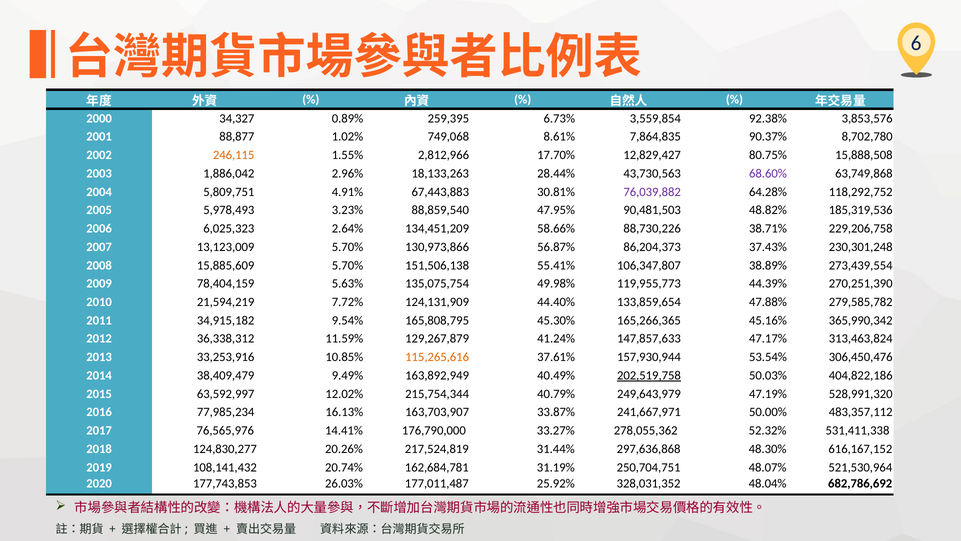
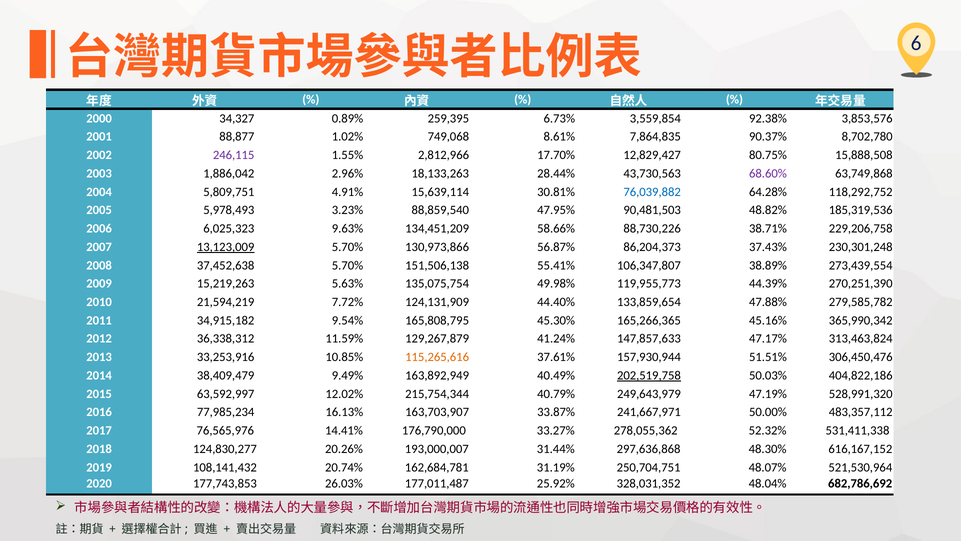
246,115 colour: orange -> purple (234, 155)
67,443,883: 67,443,883 -> 15,639,114 (440, 192)
76,039,882 colour: purple -> blue (652, 192)
2.64%: 2.64% -> 9.63% (348, 228)
13,123,009 underline: none -> present (226, 247)
15,885,609: 15,885,609 -> 37,452,638 (226, 265)
78,404,159: 78,404,159 -> 15,219,263 (226, 283)
53.54%: 53.54% -> 51.51% (768, 357)
217,524,819: 217,524,819 -> 193,000,007 (437, 449)
